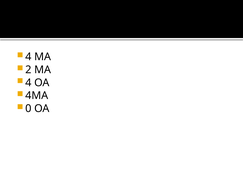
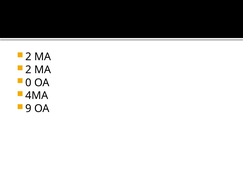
4: 4 -> 2 (28, 57)
4: 4 -> 0 (28, 83)
0: 0 -> 9 (28, 109)
